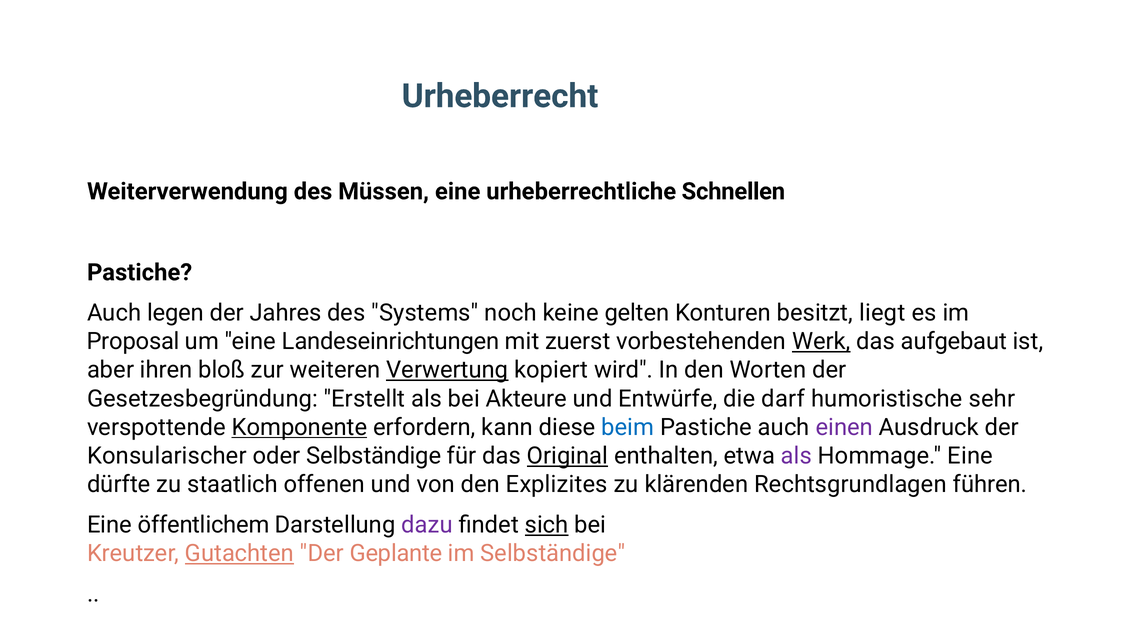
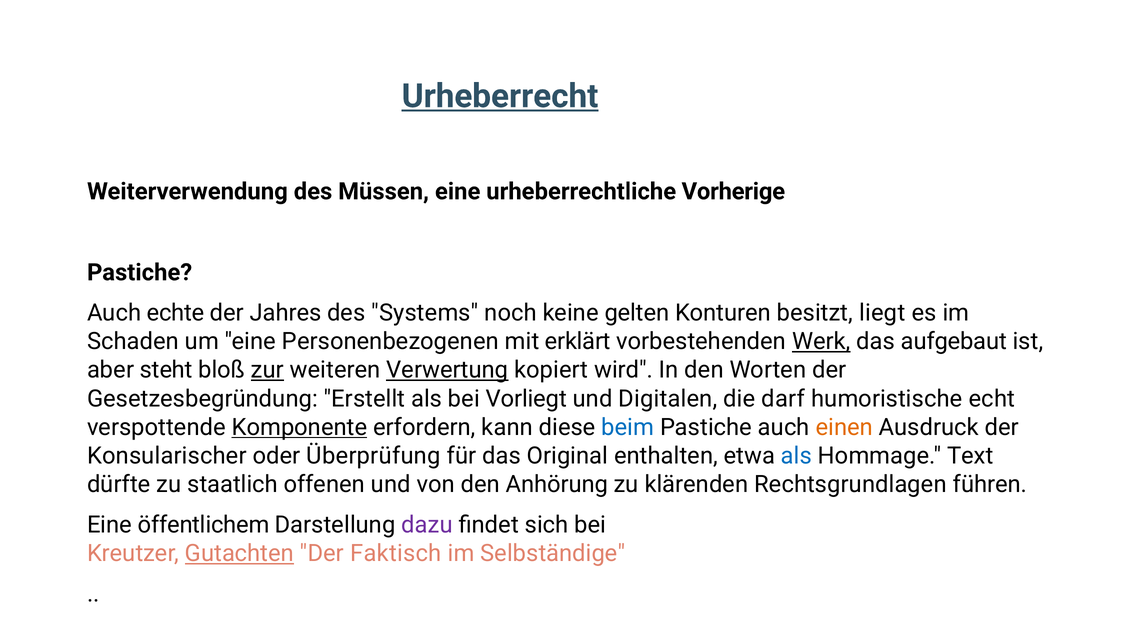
Urheberrecht underline: none -> present (500, 96)
Schnellen: Schnellen -> Vorherige (733, 191)
legen: legen -> echte (176, 313)
Proposal: Proposal -> Schaden (133, 341)
Landeseinrichtungen: Landeseinrichtungen -> Personenbezogenen (390, 341)
zuerst: zuerst -> erklärt (578, 341)
ihren: ihren -> steht (166, 370)
zur underline: none -> present (267, 370)
Akteure: Akteure -> Vorliegt (526, 398)
Entwürfe: Entwürfe -> Digitalen (668, 398)
sehr: sehr -> echt (992, 398)
einen colour: purple -> orange (844, 427)
oder Selbständige: Selbständige -> Überprüfung (374, 455)
Original underline: present -> none (568, 455)
als colour: purple -> blue (796, 455)
Hommage Eine: Eine -> Text (970, 455)
Explizites: Explizites -> Anhörung (557, 484)
sich underline: present -> none (547, 524)
Geplante: Geplante -> Faktisch (396, 553)
